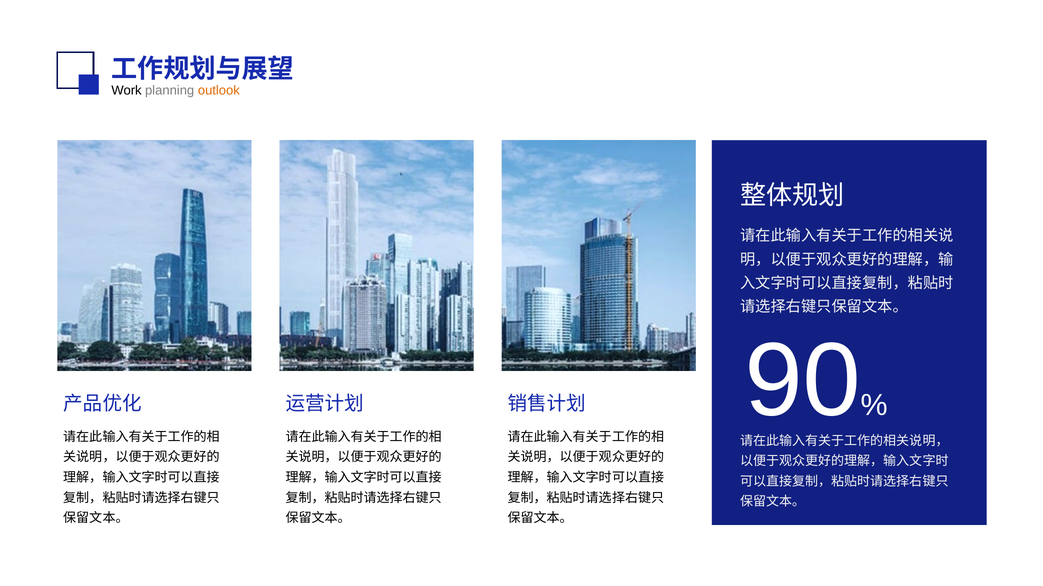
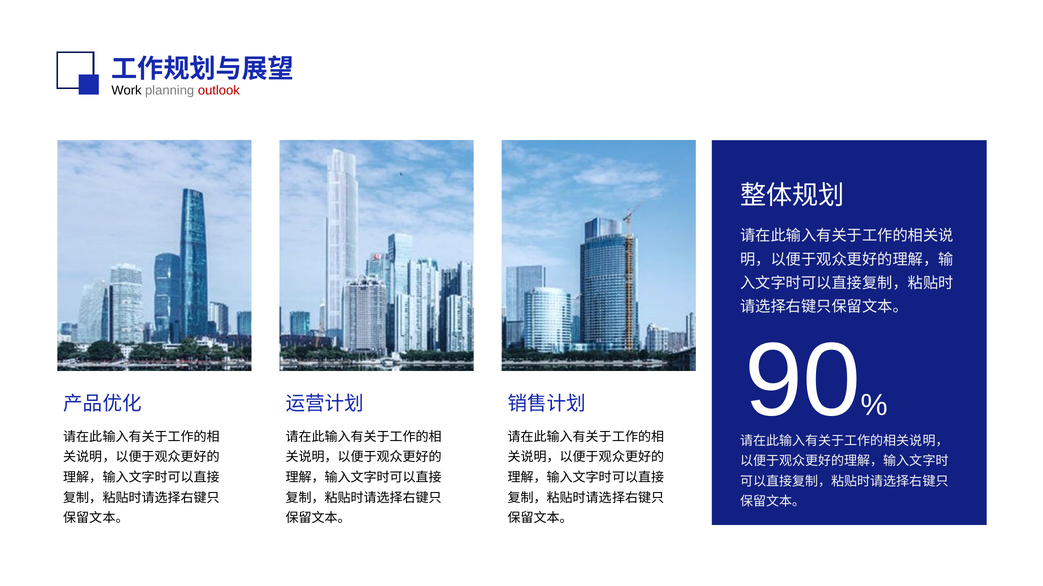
outlook colour: orange -> red (219, 91)
